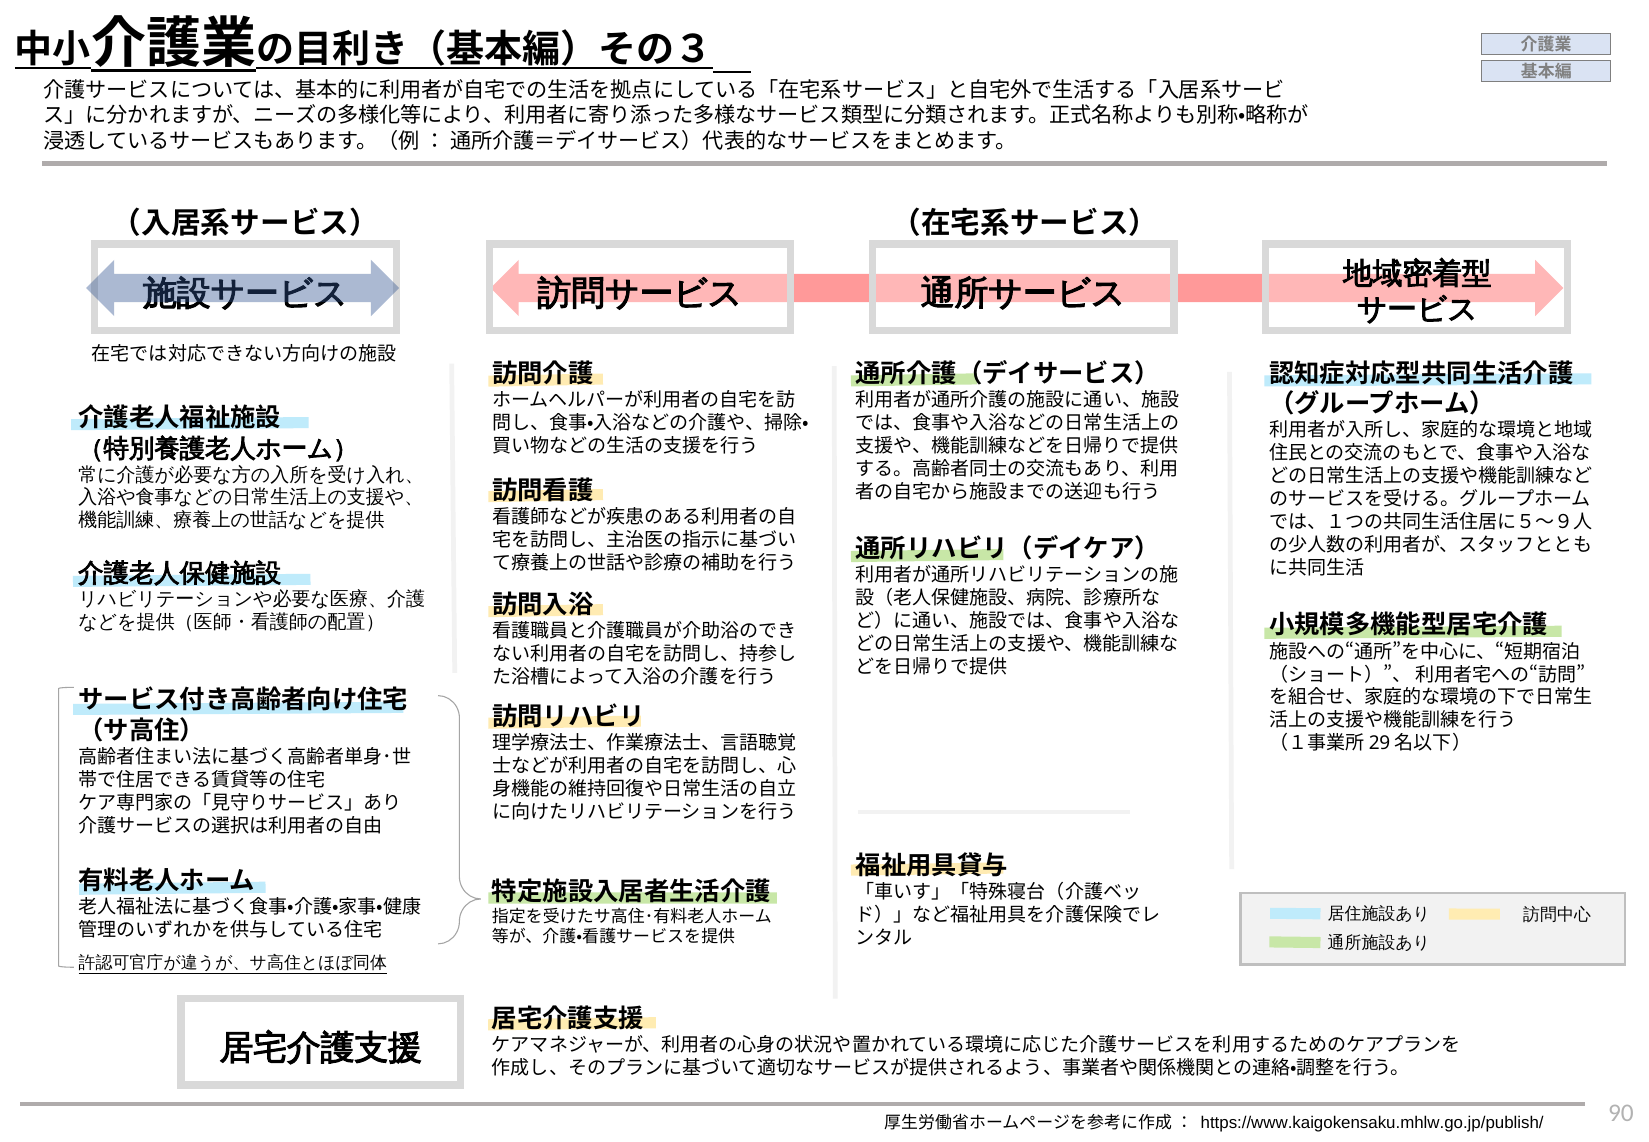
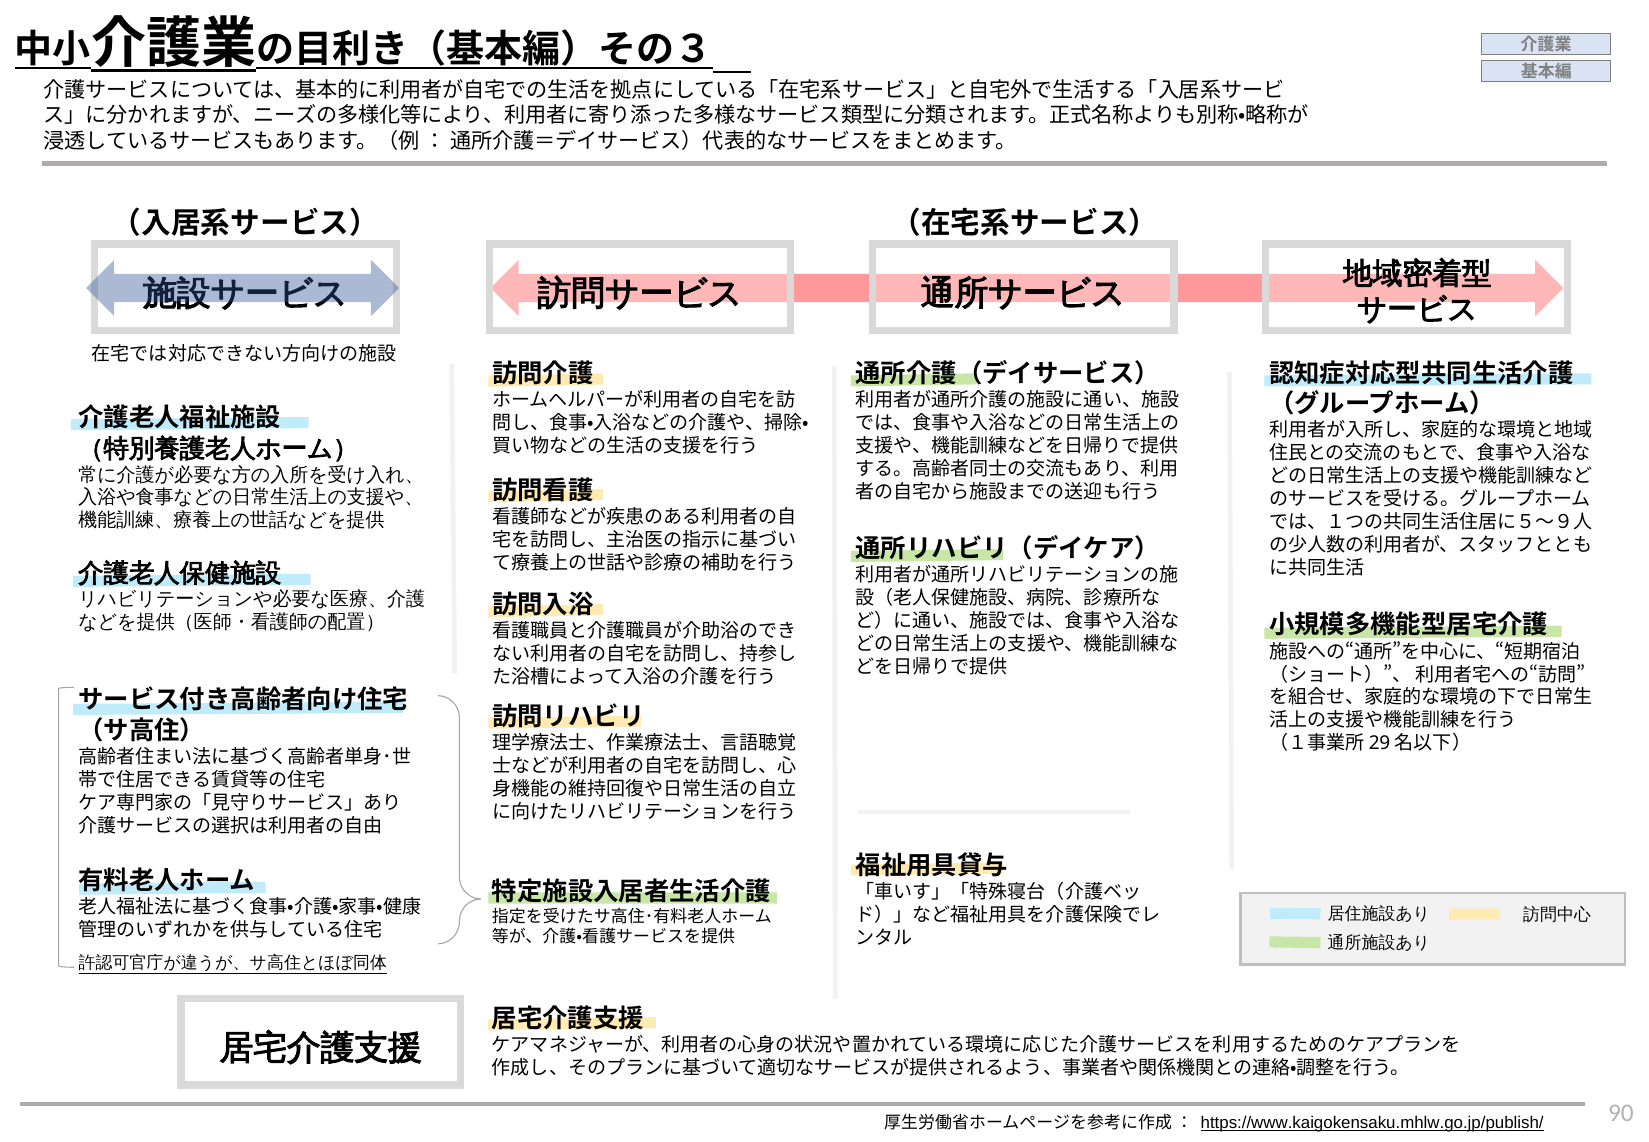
https://www.kaigokensaku.mhlw.go.jp/publish/ underline: none -> present (1372, 1122)
